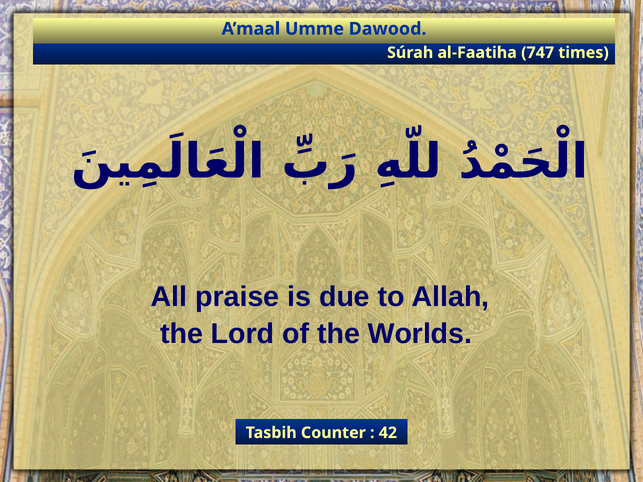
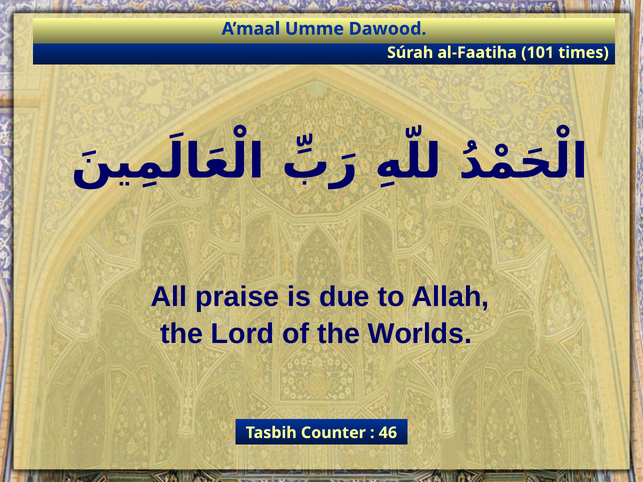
747: 747 -> 101 (538, 53)
42: 42 -> 46 (388, 433)
